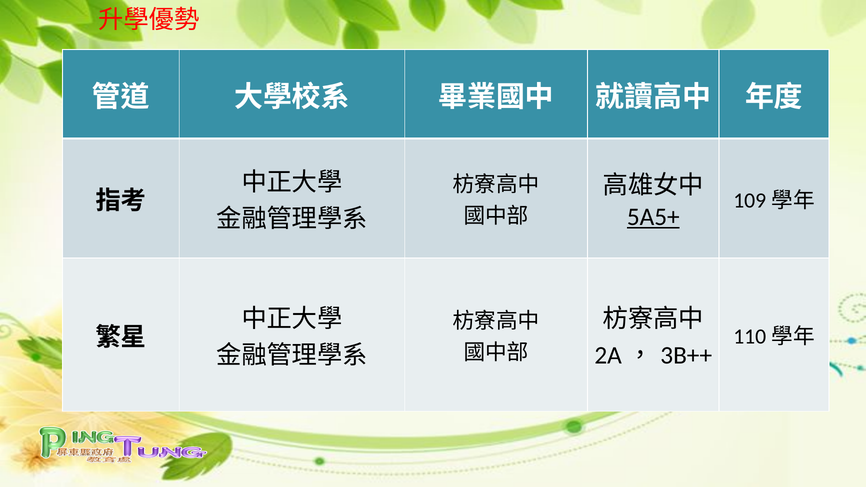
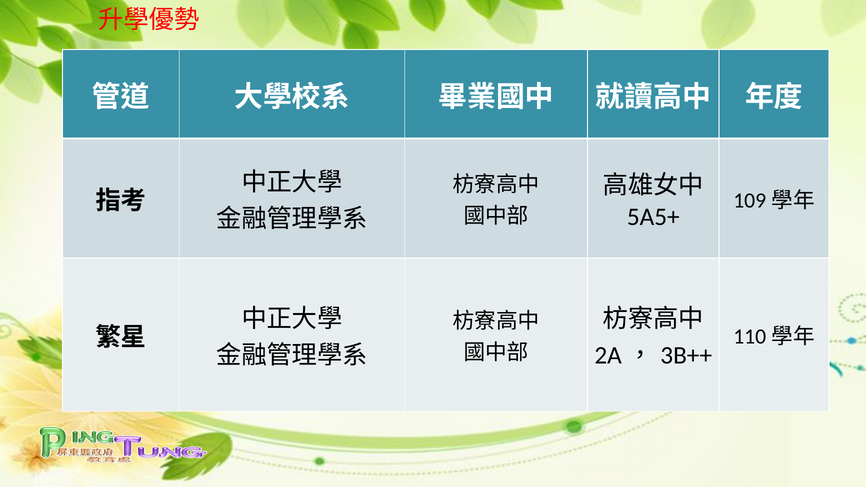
5A5+ underline: present -> none (653, 217)
